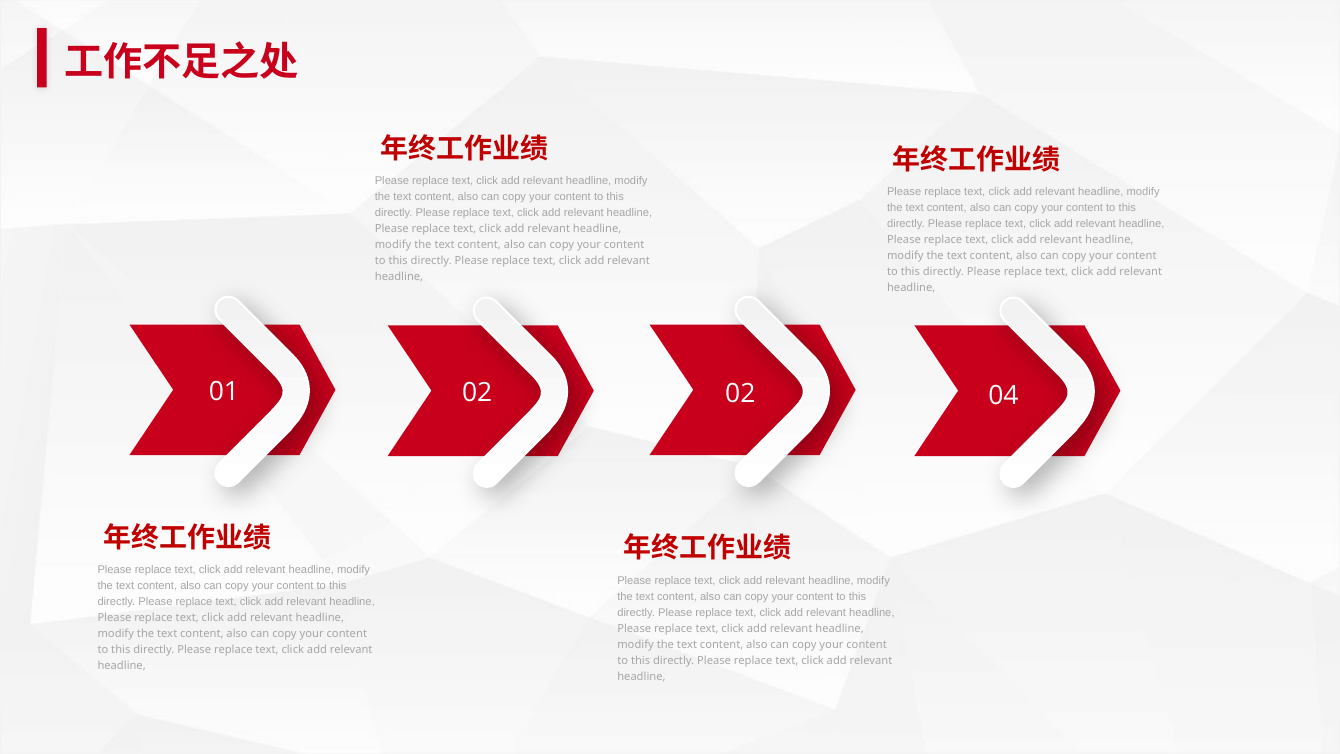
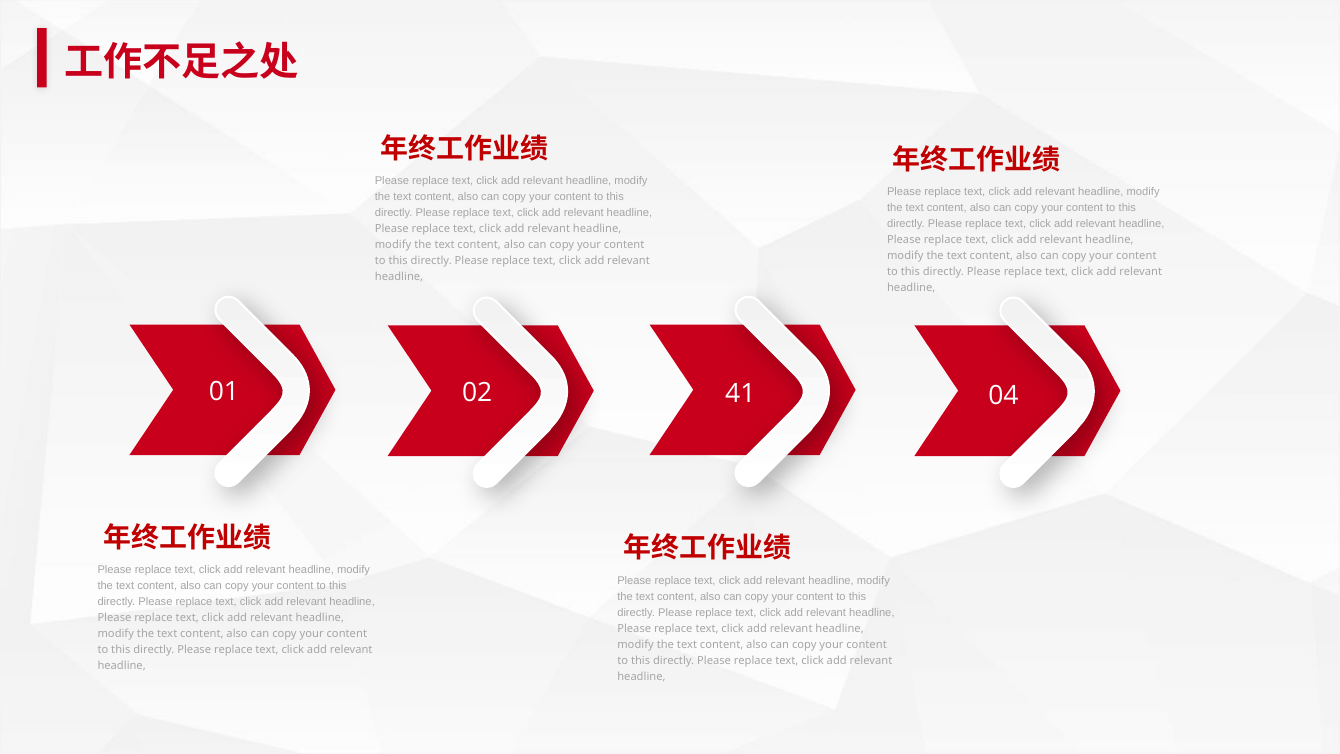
02 02: 02 -> 41 (740, 394)
